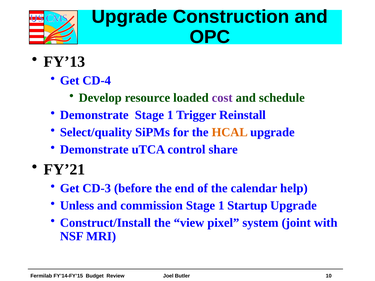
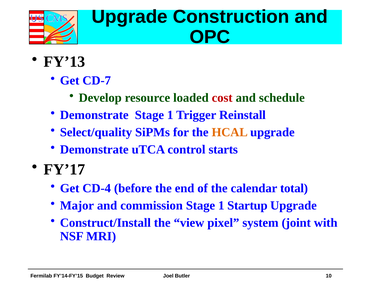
CD-4: CD-4 -> CD-7 (97, 81)
cost colour: purple -> red (222, 98)
share: share -> starts (223, 150)
FY’21: FY’21 -> FY’17 (64, 170)
CD-3: CD-3 -> CD-4 (97, 188)
help: help -> total (294, 188)
Unless: Unless -> Major (77, 206)
